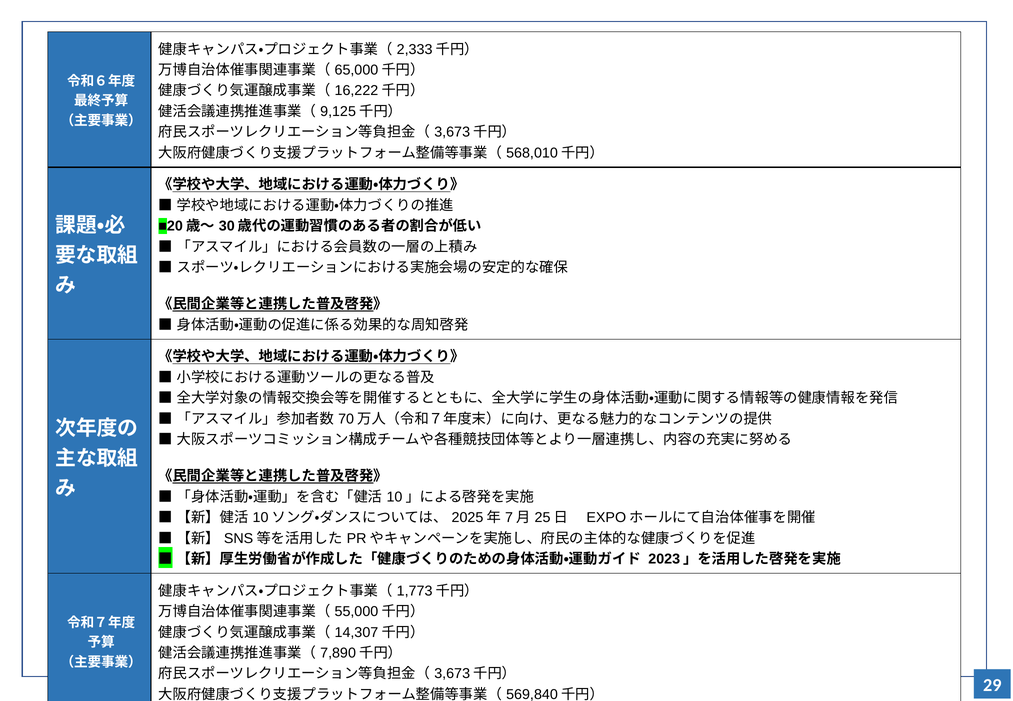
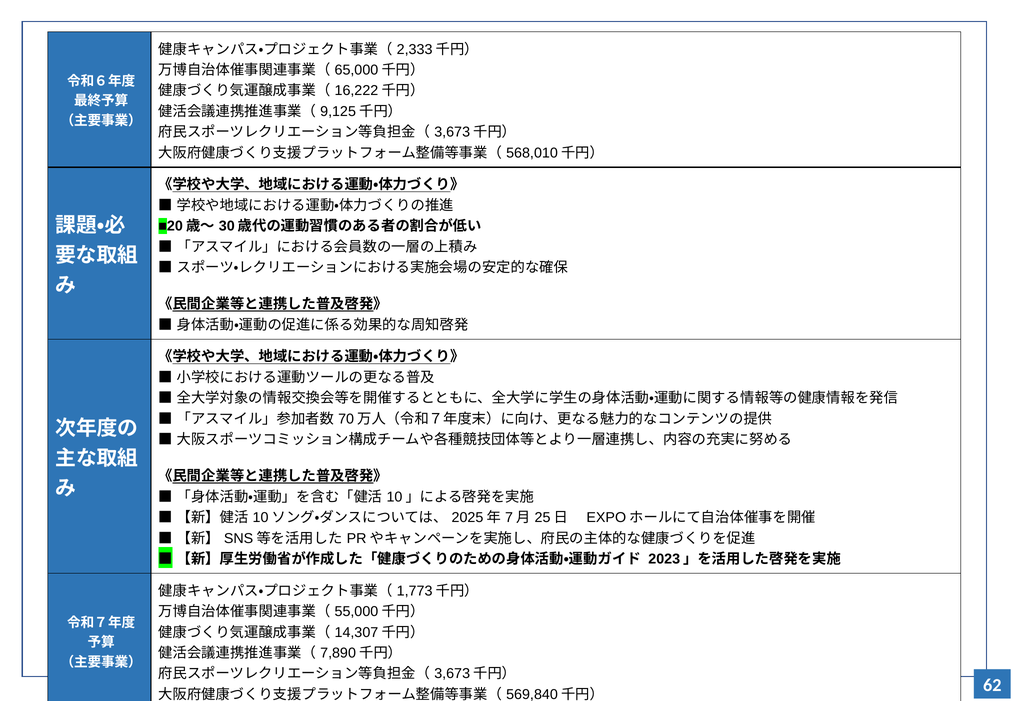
29: 29 -> 62 (992, 685)
